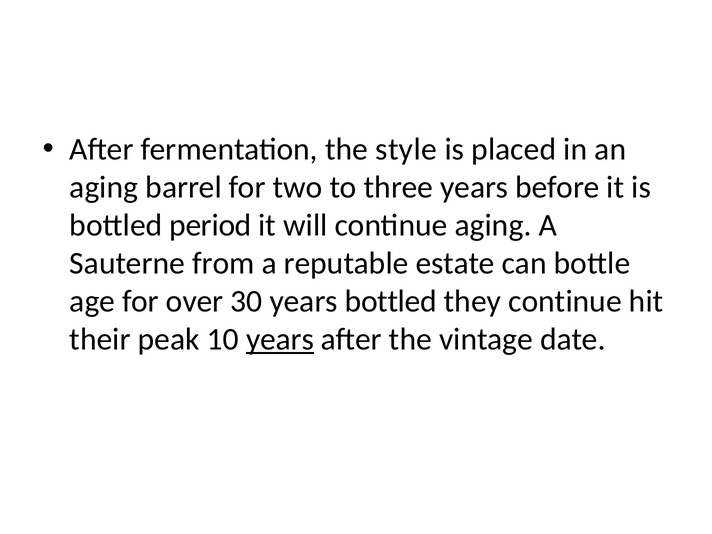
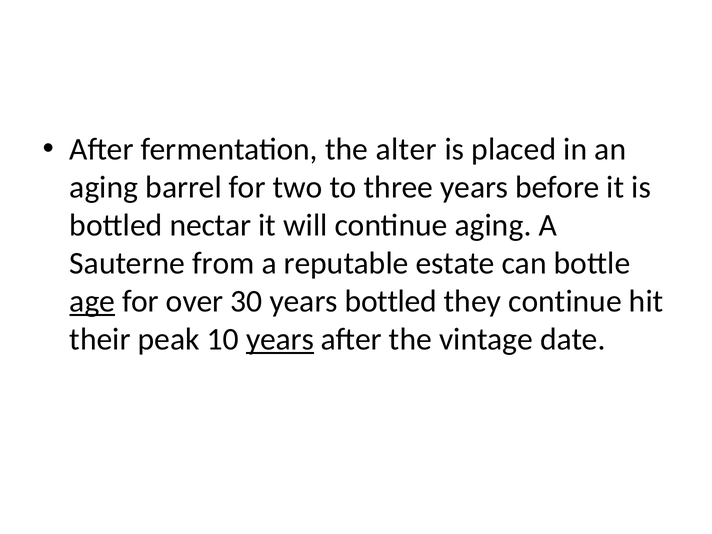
style: style -> alter (406, 149)
period: period -> nectar (210, 225)
age underline: none -> present (92, 301)
